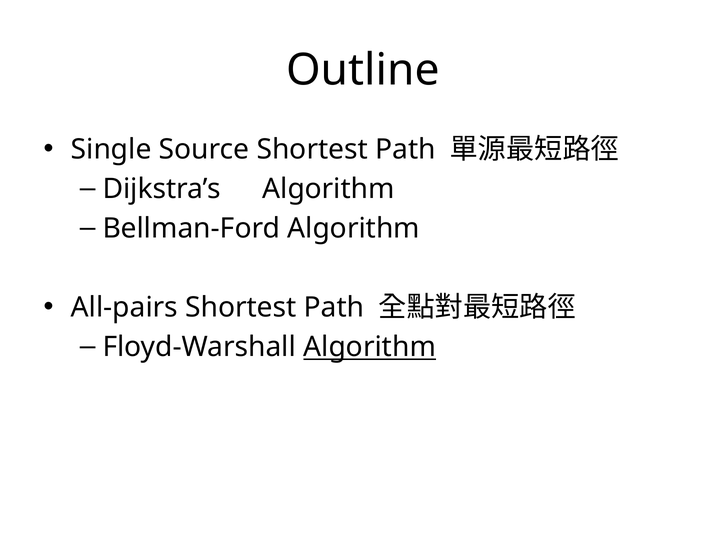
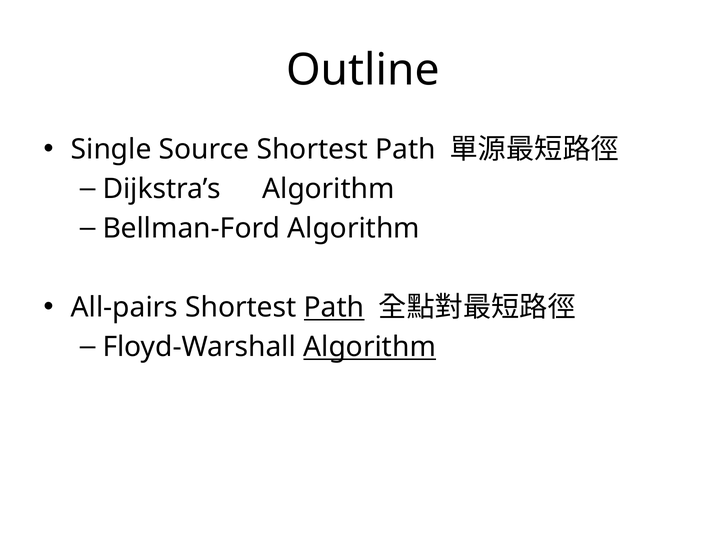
Path underline: none -> present (334, 308)
